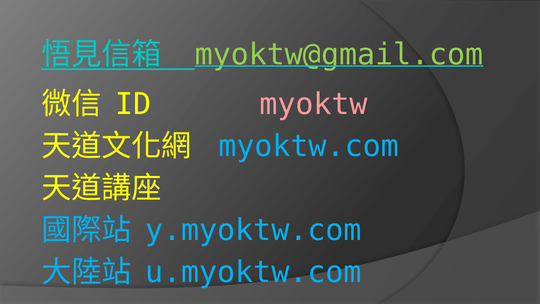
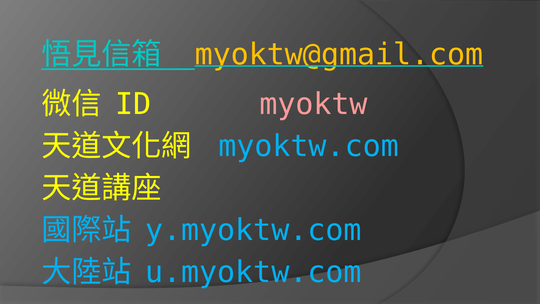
myoktw@gmail.com colour: light green -> yellow (339, 55)
